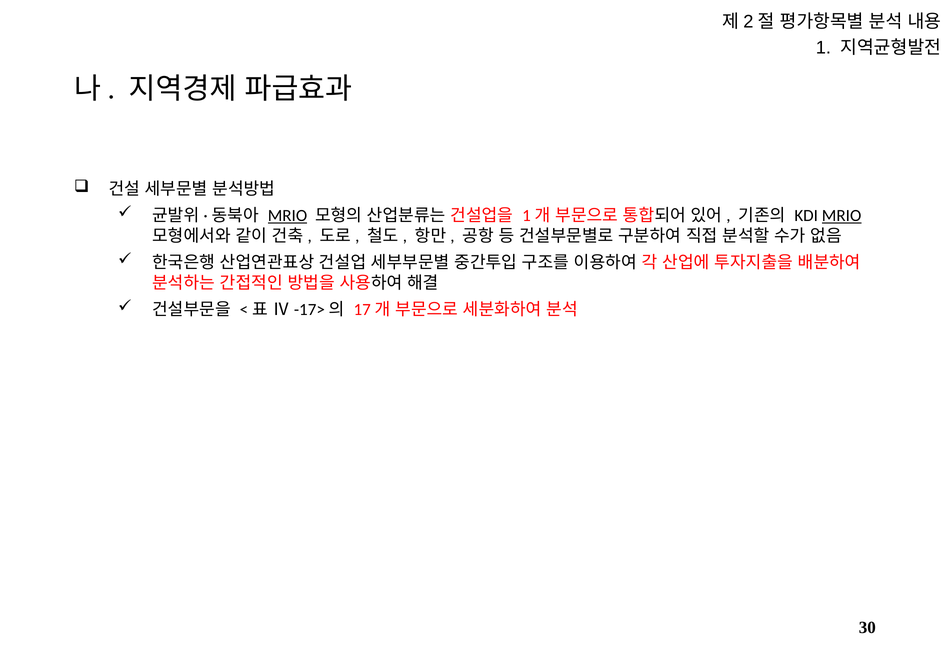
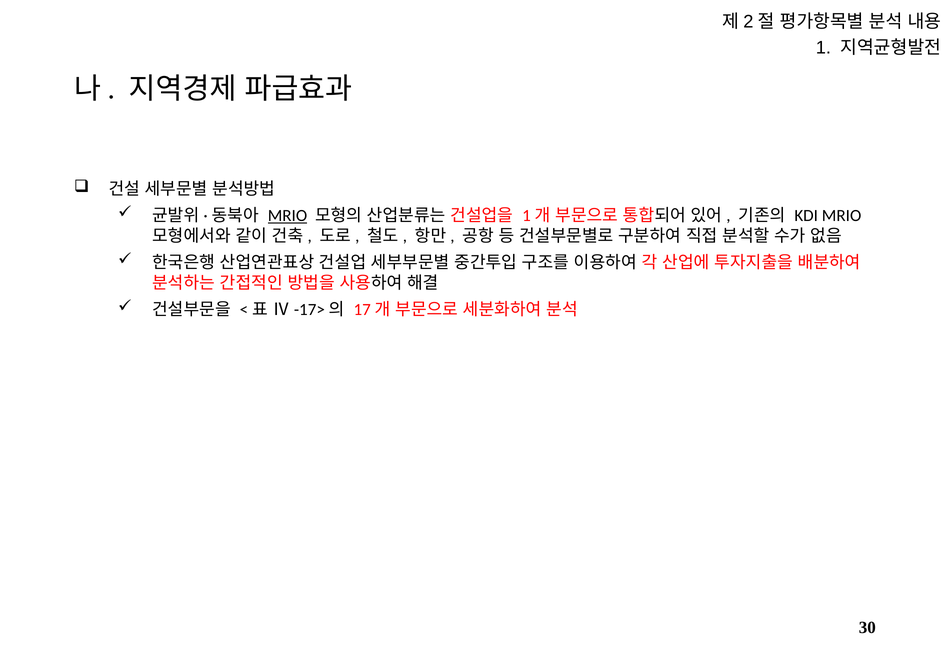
MRIO underline: present -> none (842, 216)
